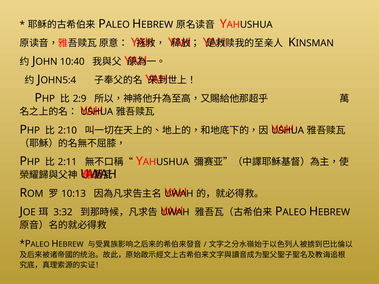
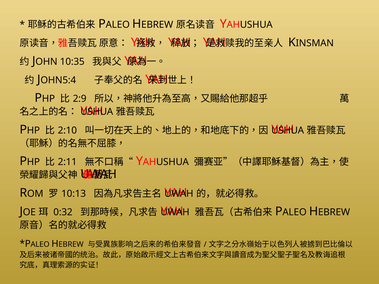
10:40: 10:40 -> 10:35 (72, 62)
3:32: 3:32 -> 0:32 (63, 212)
